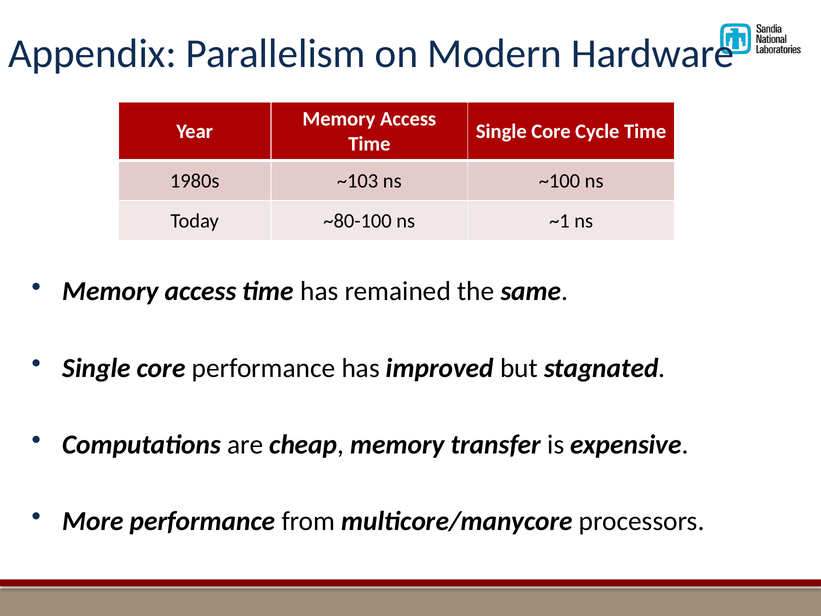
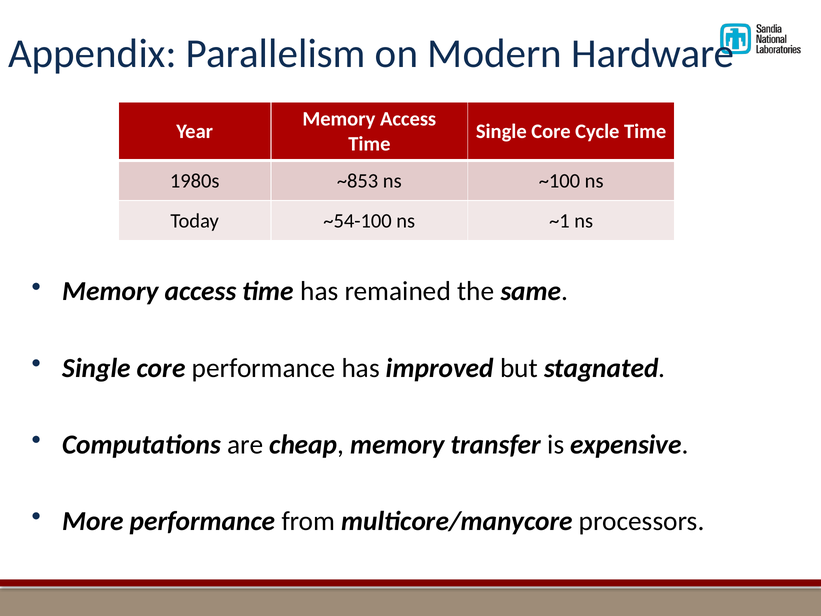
~103: ~103 -> ~853 (358, 181)
~80-100: ~80-100 -> ~54-100 (358, 221)
